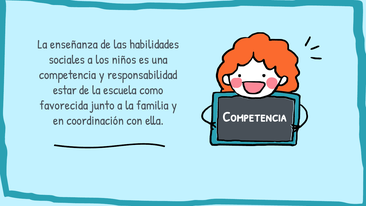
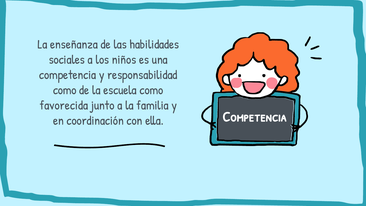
estar: estar -> como (65, 90)
